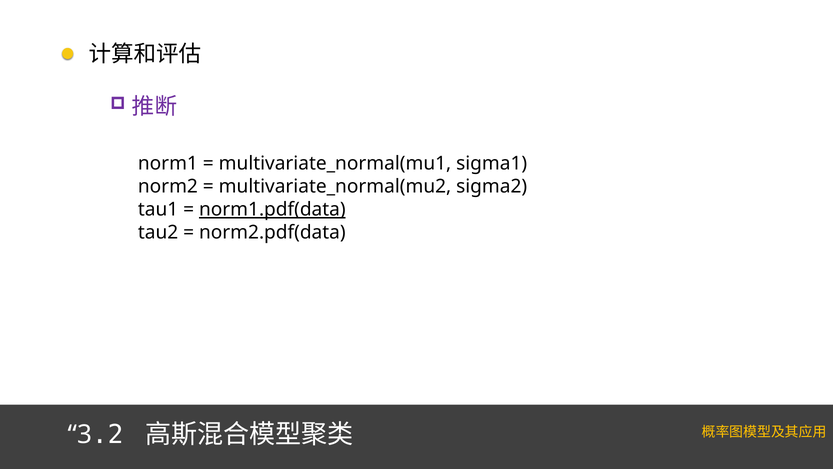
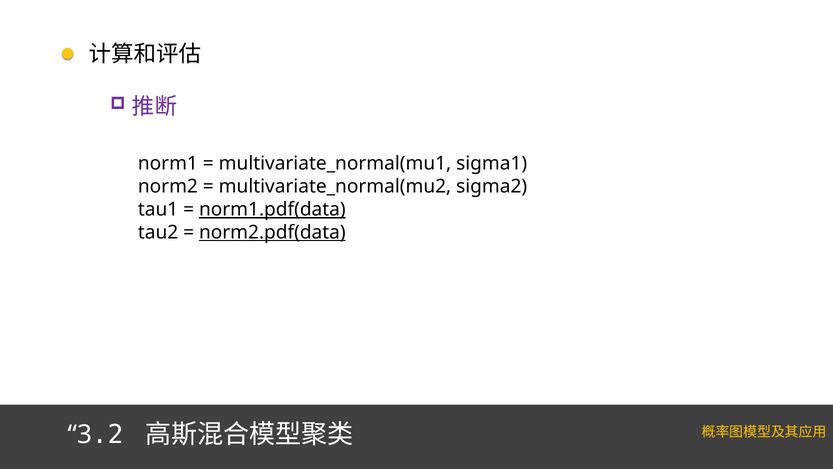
norm2.pdf(data underline: none -> present (272, 232)
